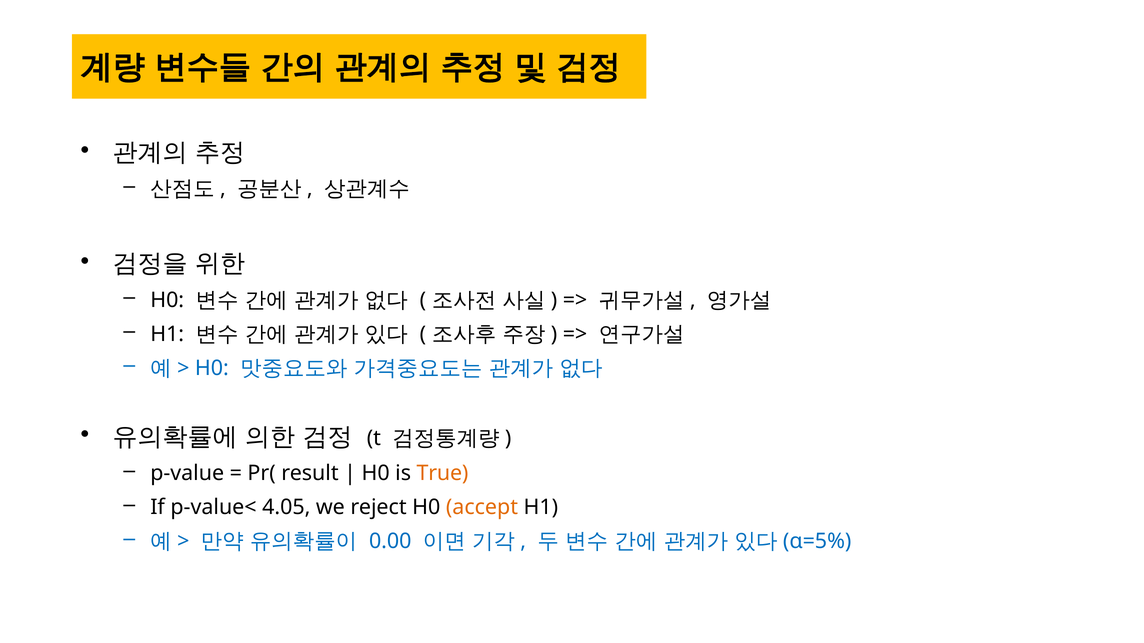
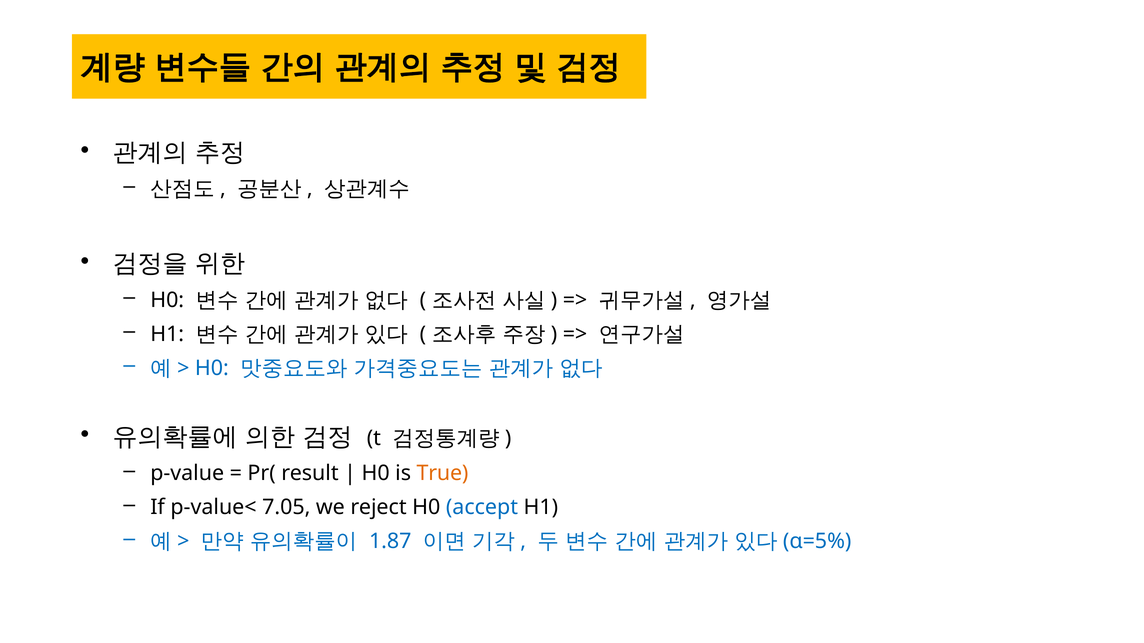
4.05: 4.05 -> 7.05 (286, 508)
accept colour: orange -> blue (482, 508)
0.00: 0.00 -> 1.87 (390, 542)
